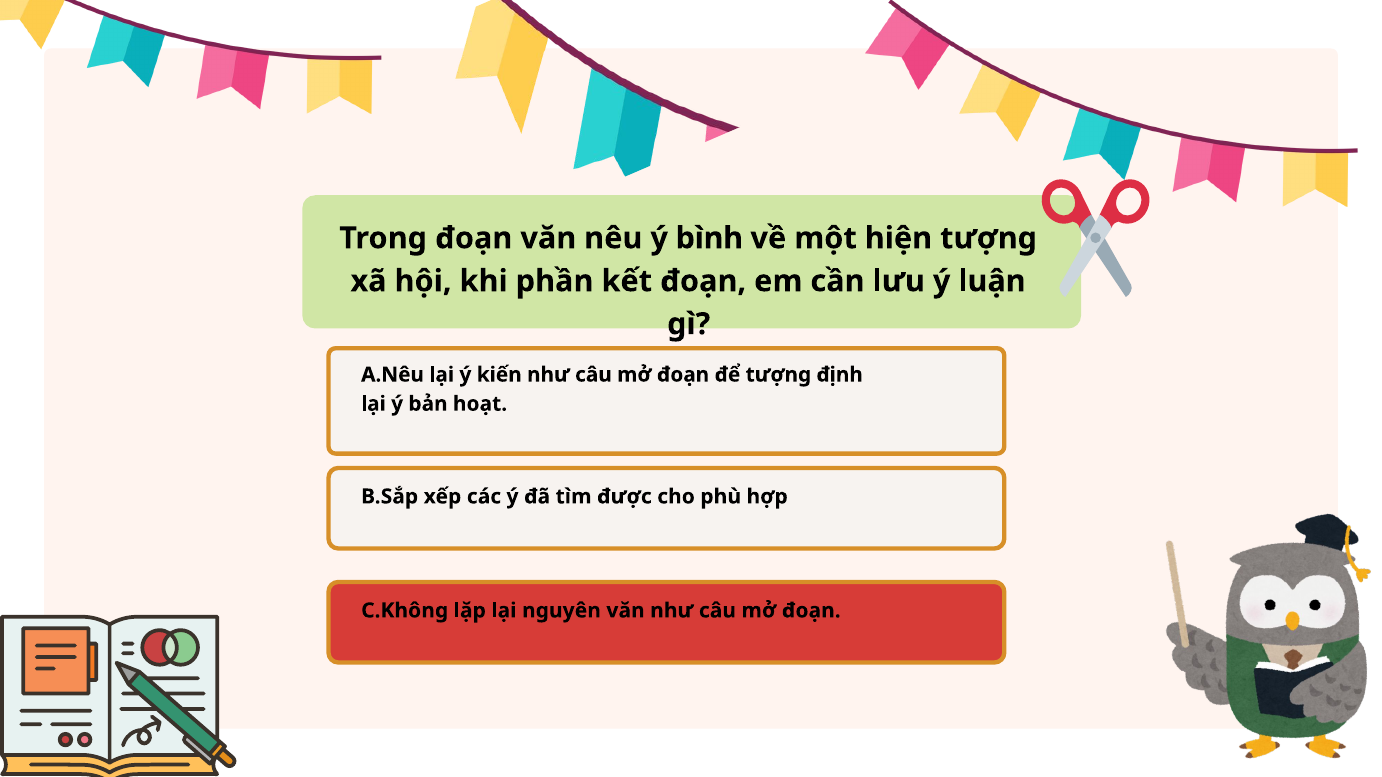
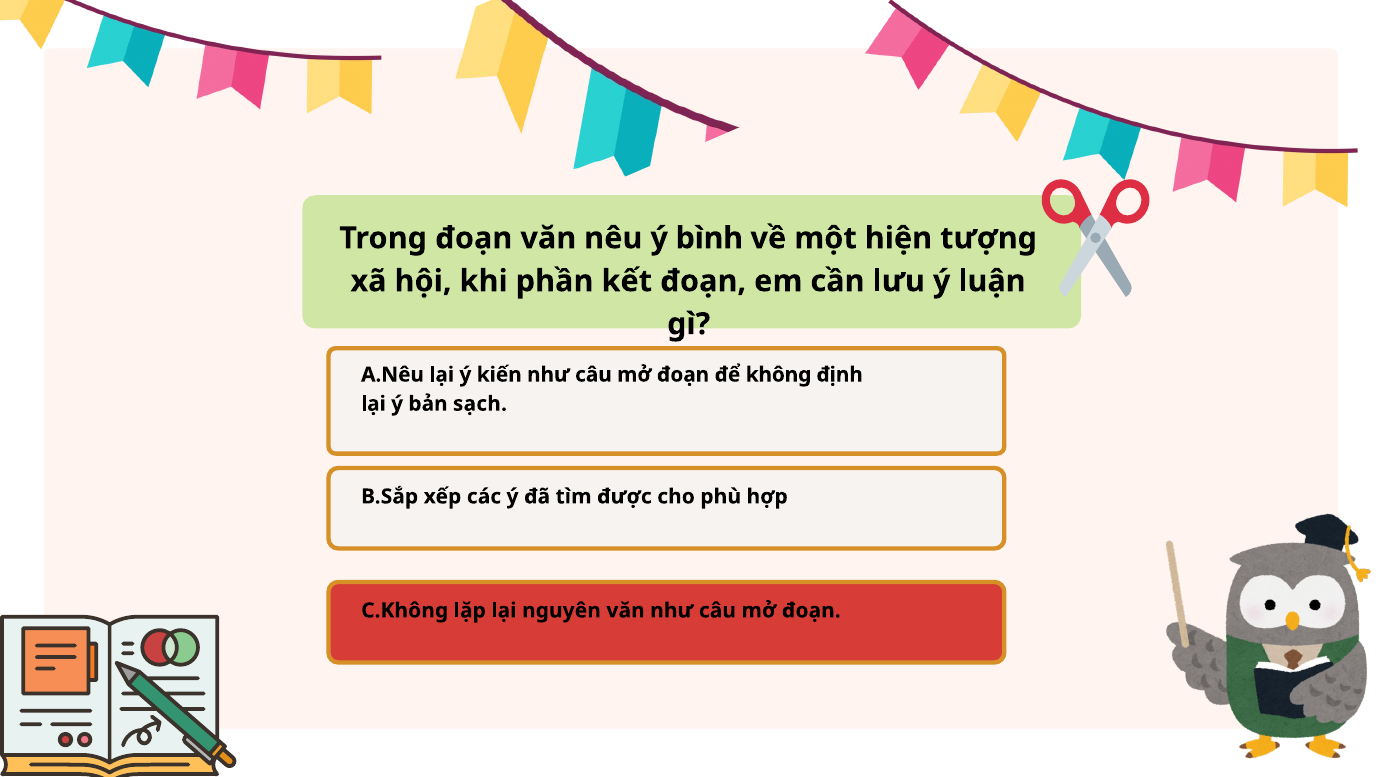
để tượng: tượng -> không (778, 375)
hoạt: hoạt -> sạch (480, 404)
